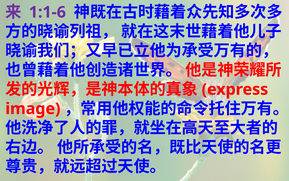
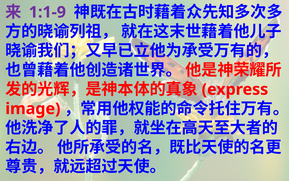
1:1-6: 1:1-6 -> 1:1-9 (47, 12)
